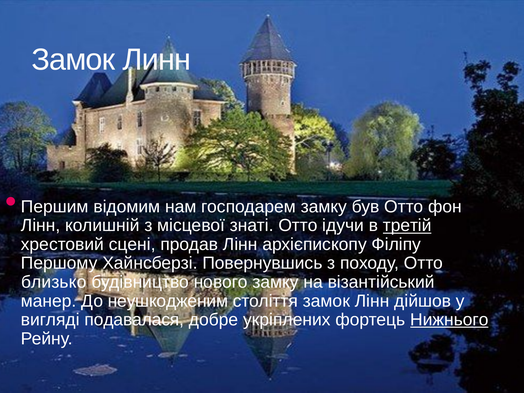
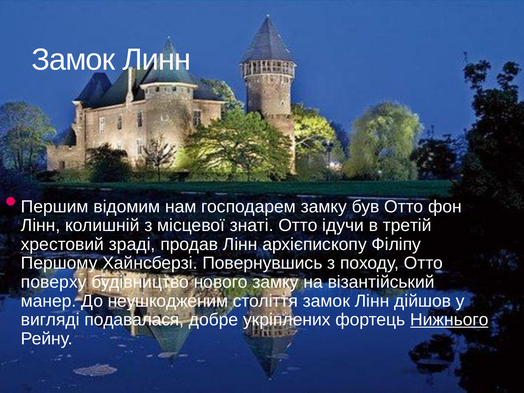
третій underline: present -> none (407, 226)
сцені: сцені -> зраді (132, 244)
близько: близько -> поверху (54, 282)
